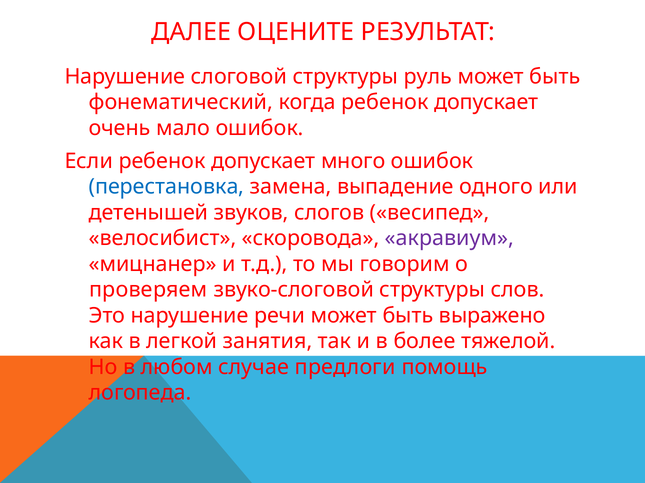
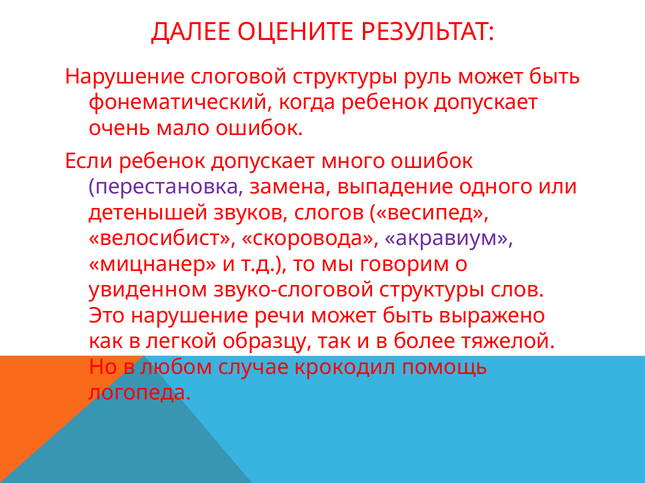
перестановка colour: blue -> purple (166, 187)
проверяем: проверяем -> увиденном (148, 290)
занятия: занятия -> образцу (268, 342)
предлоги: предлоги -> крокодил (345, 368)
